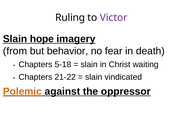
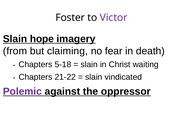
Ruling: Ruling -> Foster (70, 18)
behavior: behavior -> claiming (67, 51)
Polemic colour: orange -> purple (22, 92)
